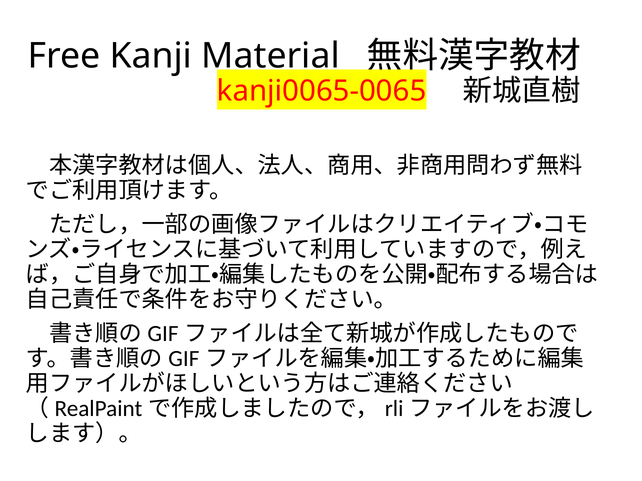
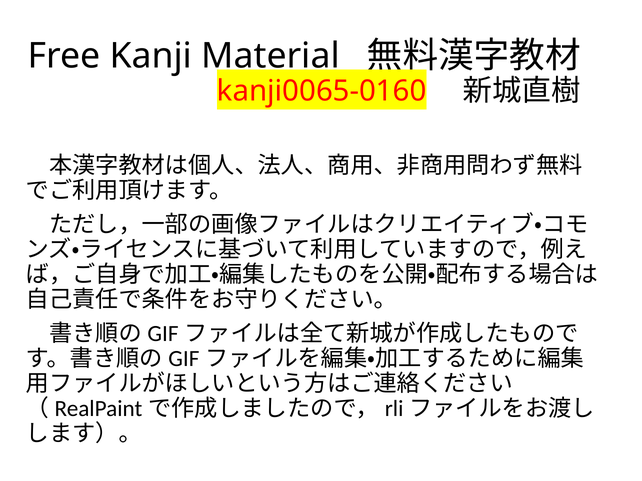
kanji0065-0065: kanji0065-0065 -> kanji0065-0160 (322, 91)
